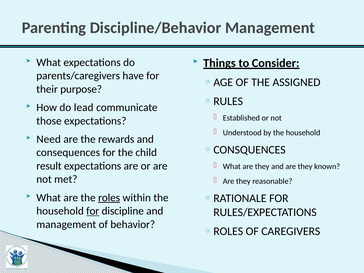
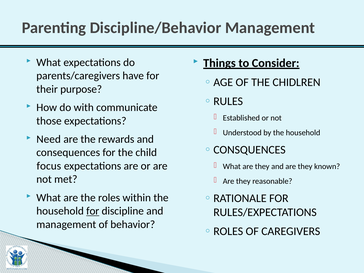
ASSIGNED: ASSIGNED -> CHIDLREN (297, 82)
lead: lead -> with (84, 107)
result: result -> focus (49, 166)
roles underline: present -> none (109, 198)
